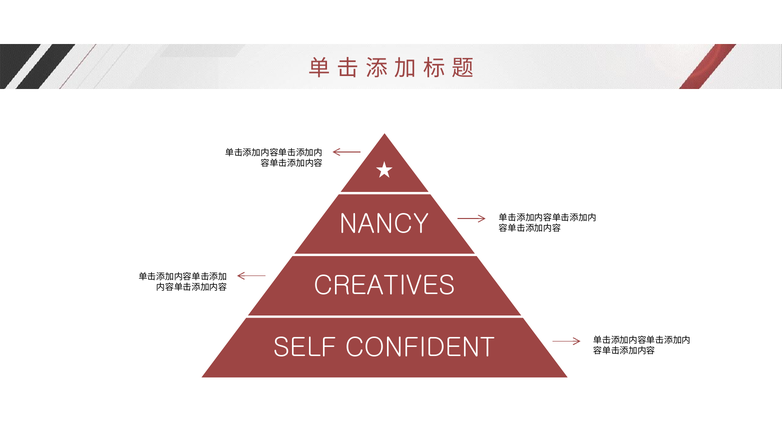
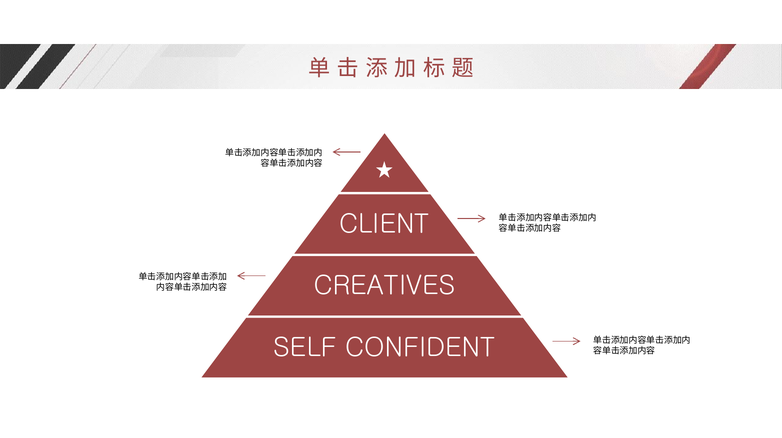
NANCY: NANCY -> CLIENT (385, 224)
